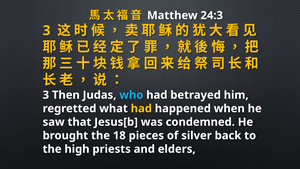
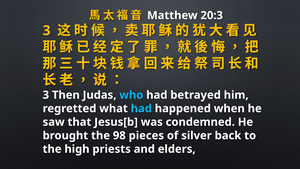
24:3: 24:3 -> 20:3 (212, 15)
had colour: yellow -> light blue (141, 108)
18: 18 -> 98 (119, 135)
